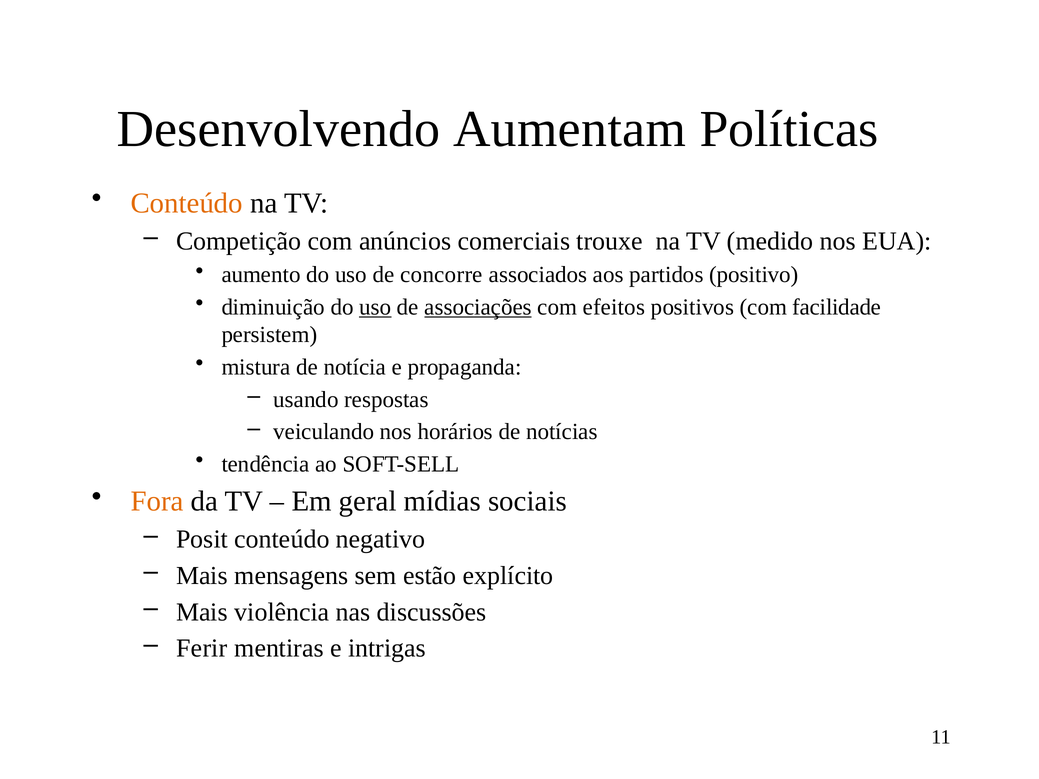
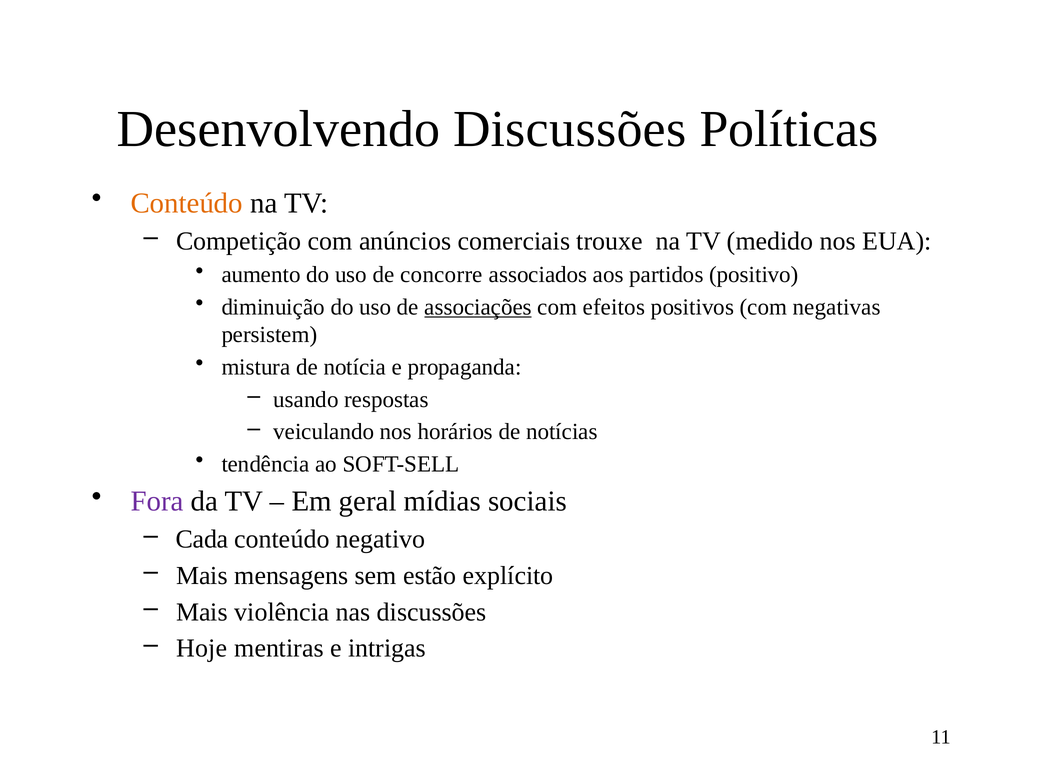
Desenvolvendo Aumentam: Aumentam -> Discussões (570, 129)
uso underline: present -> none (375, 307)
facilidade: facilidade -> negativas (837, 307)
Fora colour: orange -> purple (157, 502)
Posit: Posit -> Cada (202, 539)
Ferir: Ferir -> Hoje (202, 649)
